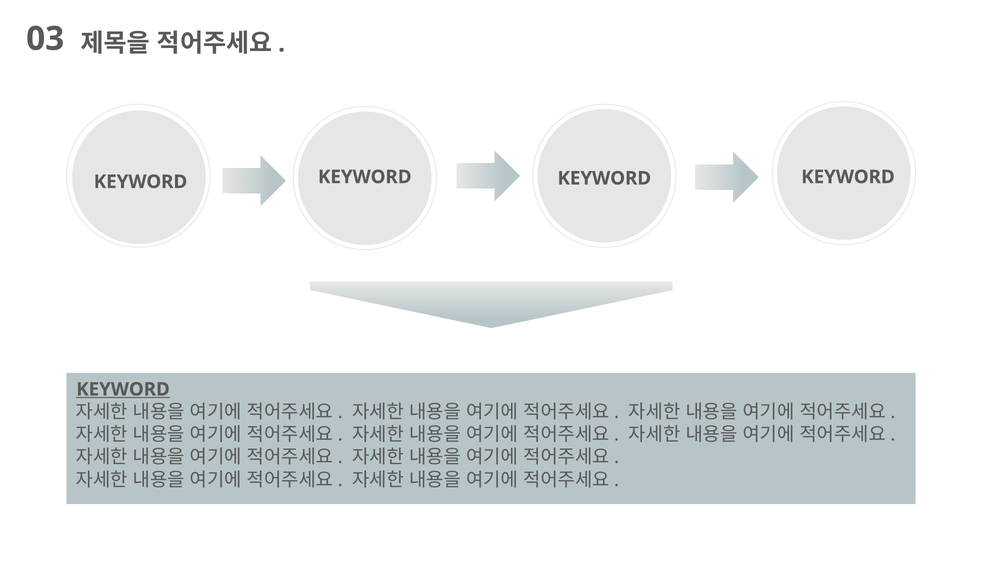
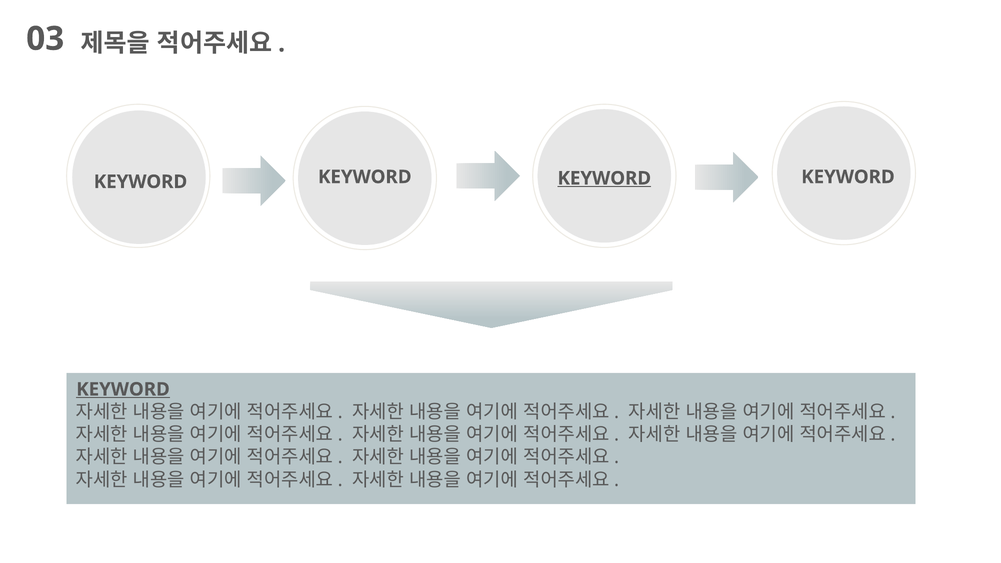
KEYWORD underline: none -> present (604, 178)
